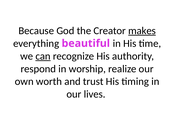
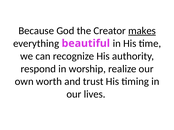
can underline: present -> none (43, 56)
